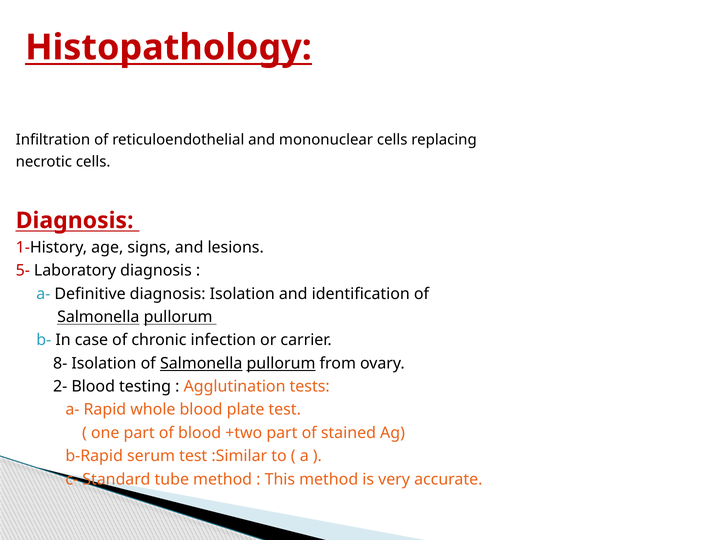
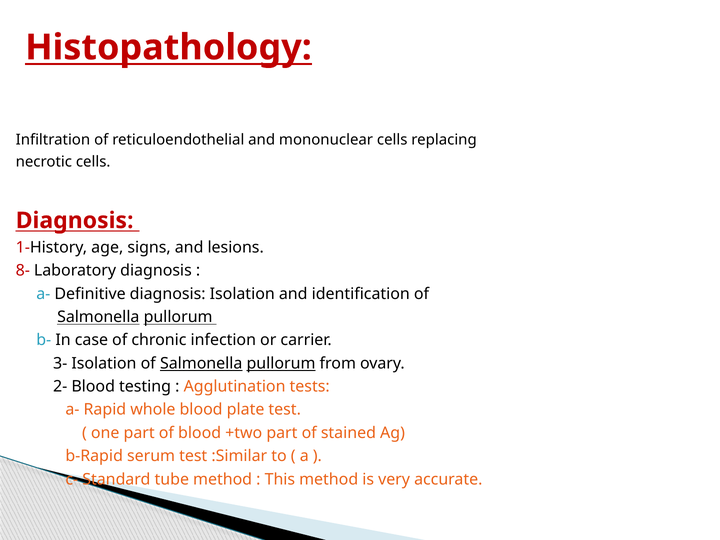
5-: 5- -> 8- (23, 271)
8-: 8- -> 3- (60, 363)
